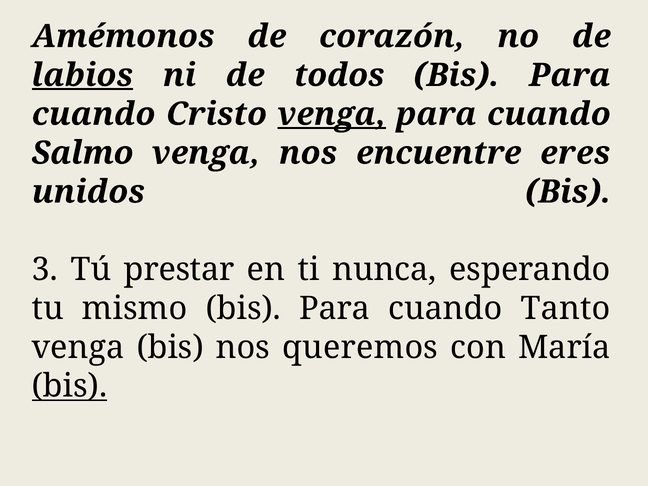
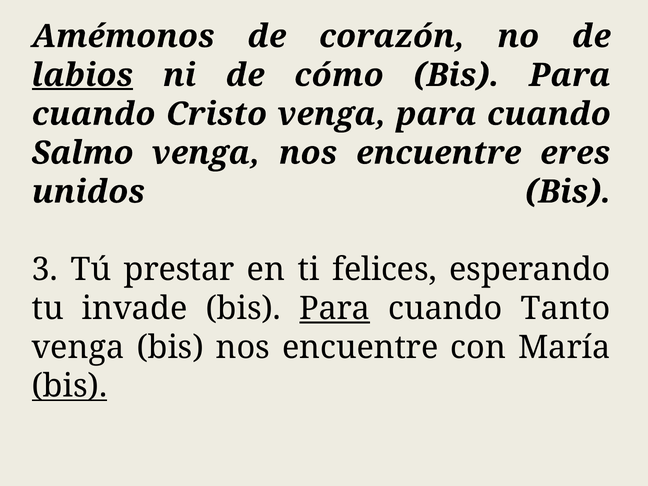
todos: todos -> cómo (339, 75)
venga underline: present -> none (332, 114)
nunca: nunca -> felices (384, 270)
mismo: mismo -> invade (135, 309)
Para underline: none -> present (335, 309)
bis nos queremos: queremos -> encuentre (360, 347)
